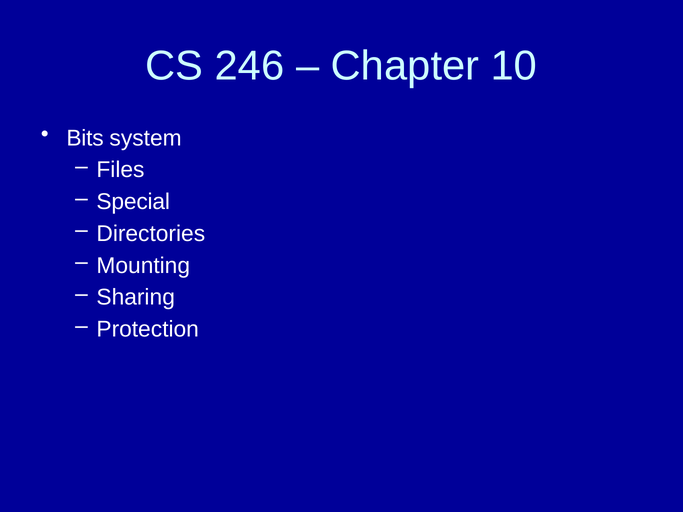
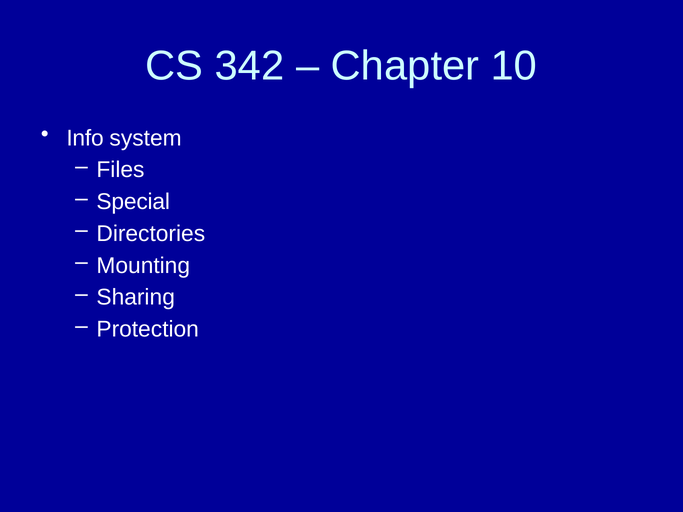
246: 246 -> 342 (250, 66)
Bits: Bits -> Info (85, 138)
